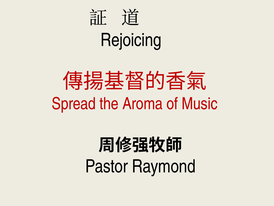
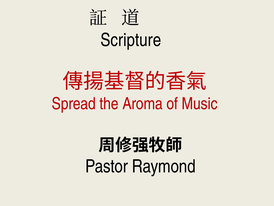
Rejoicing: Rejoicing -> Scripture (131, 40)
